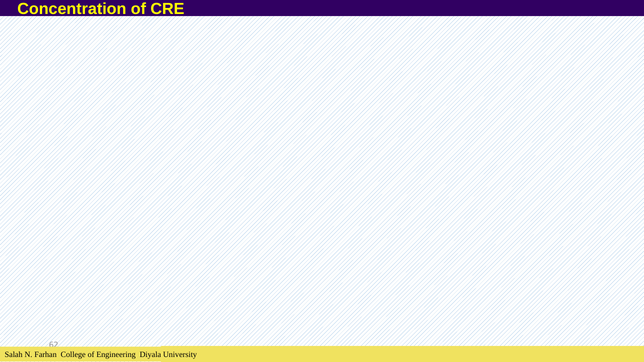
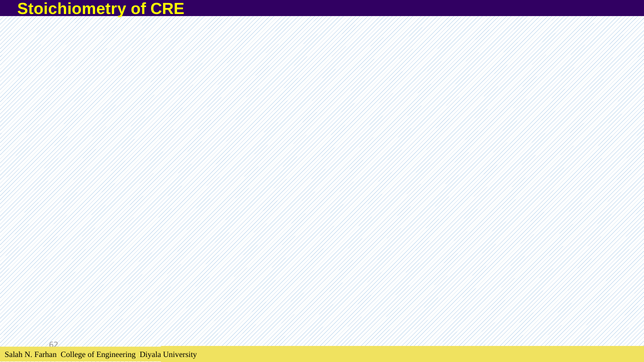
Concentration: Concentration -> Stoichiometry (72, 9)
